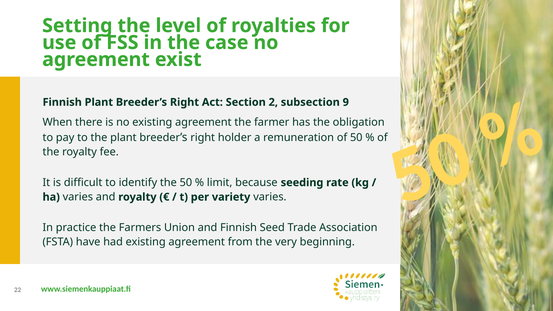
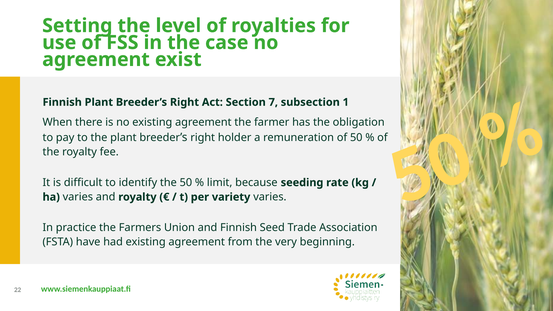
2: 2 -> 7 (273, 102)
9: 9 -> 1 (346, 102)
